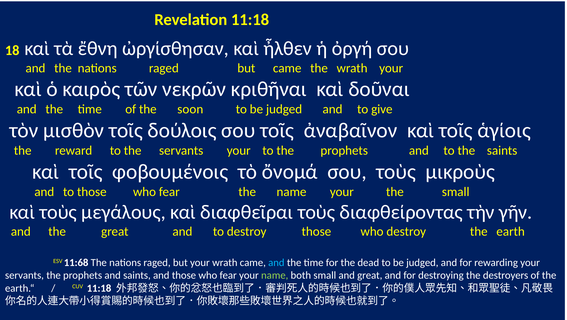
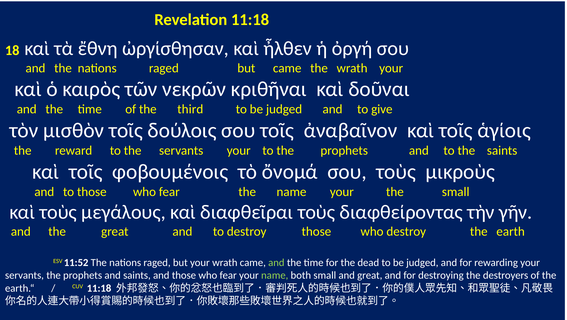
soon: soon -> third (190, 109)
11:68: 11:68 -> 11:52 (76, 262)
and colour: light blue -> light green (276, 262)
